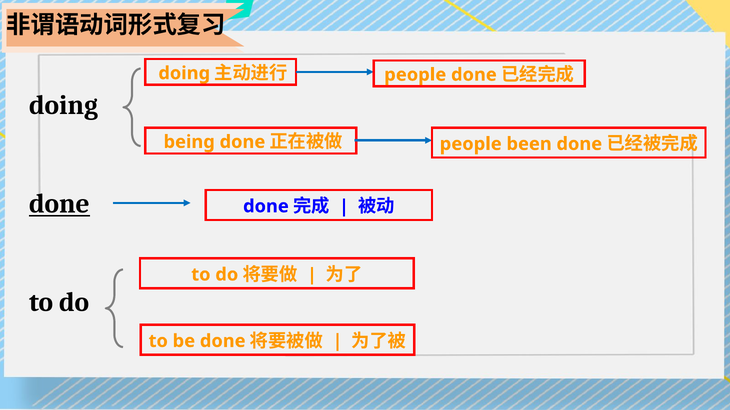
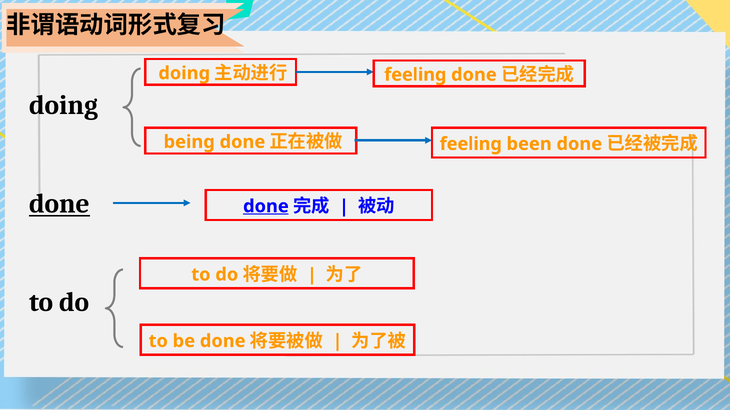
people: people -> feeling (415, 75)
people: people -> feeling (471, 144)
done underline: none -> present (266, 207)
